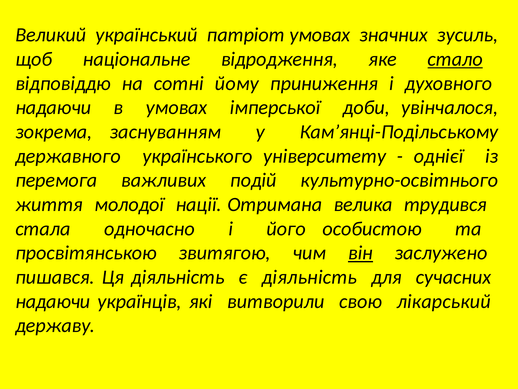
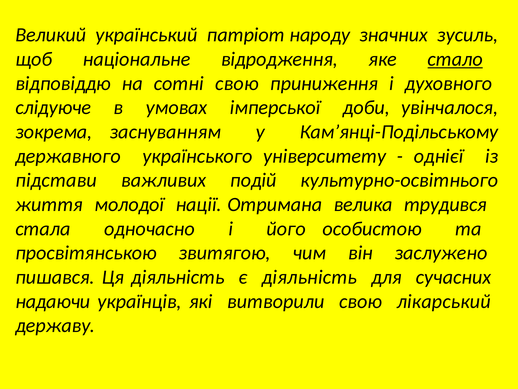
патріот умовах: умовах -> народу (320, 35)
сотні йому: йому -> свою (237, 83)
надаючи: надаючи -> слідуюче (53, 108)
перемога: перемога -> підстави (56, 180)
він underline: present -> none (360, 253)
